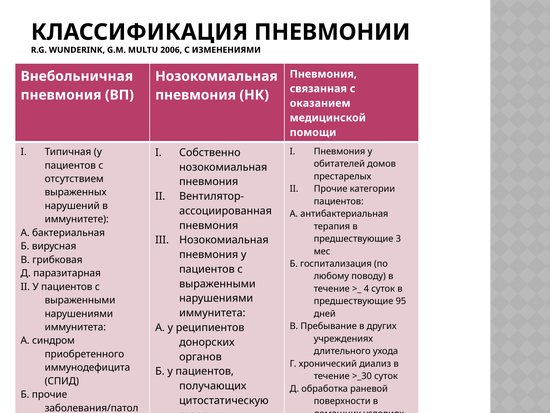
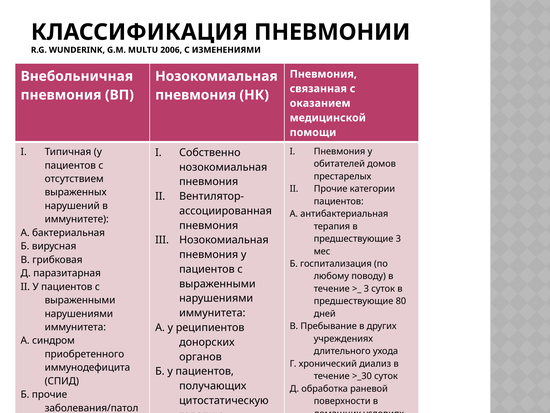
4: 4 -> 3 (366, 288)
95: 95 -> 80 (401, 301)
